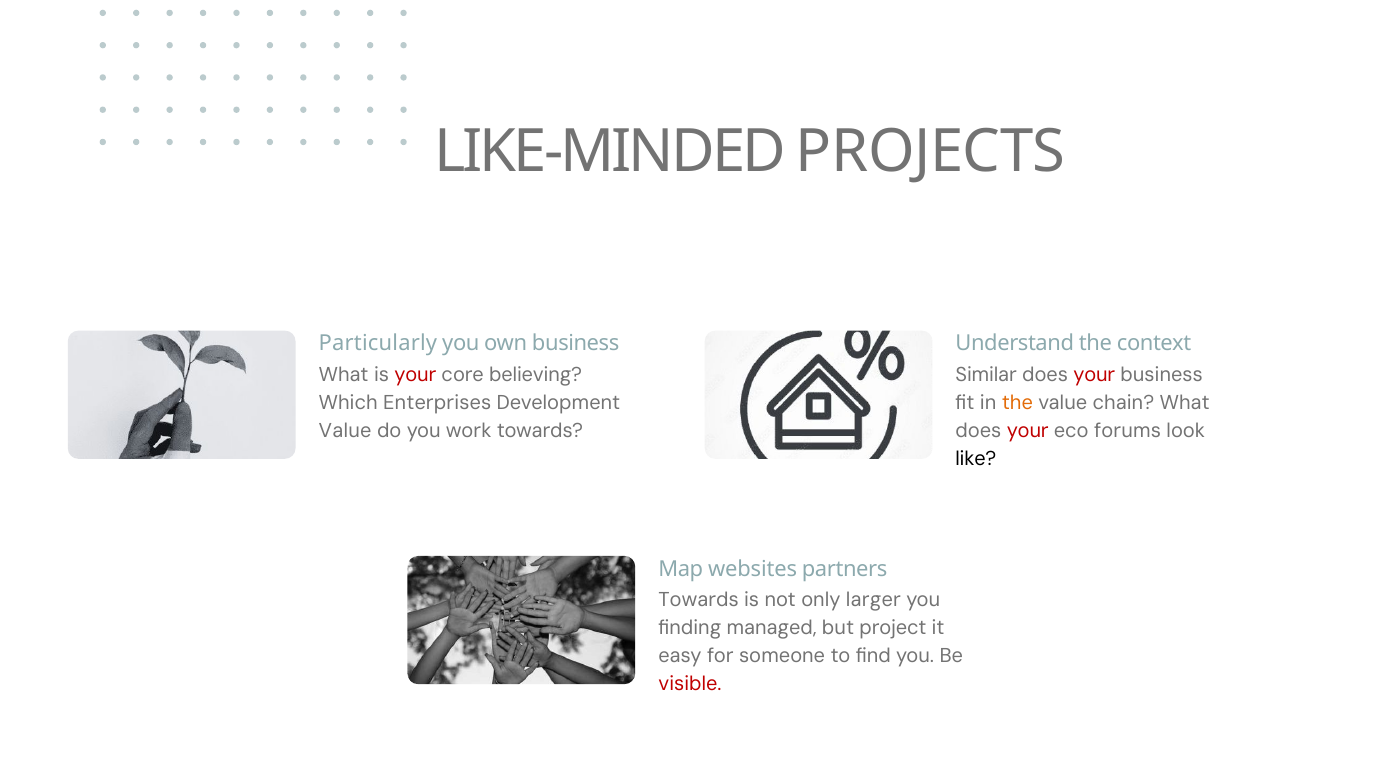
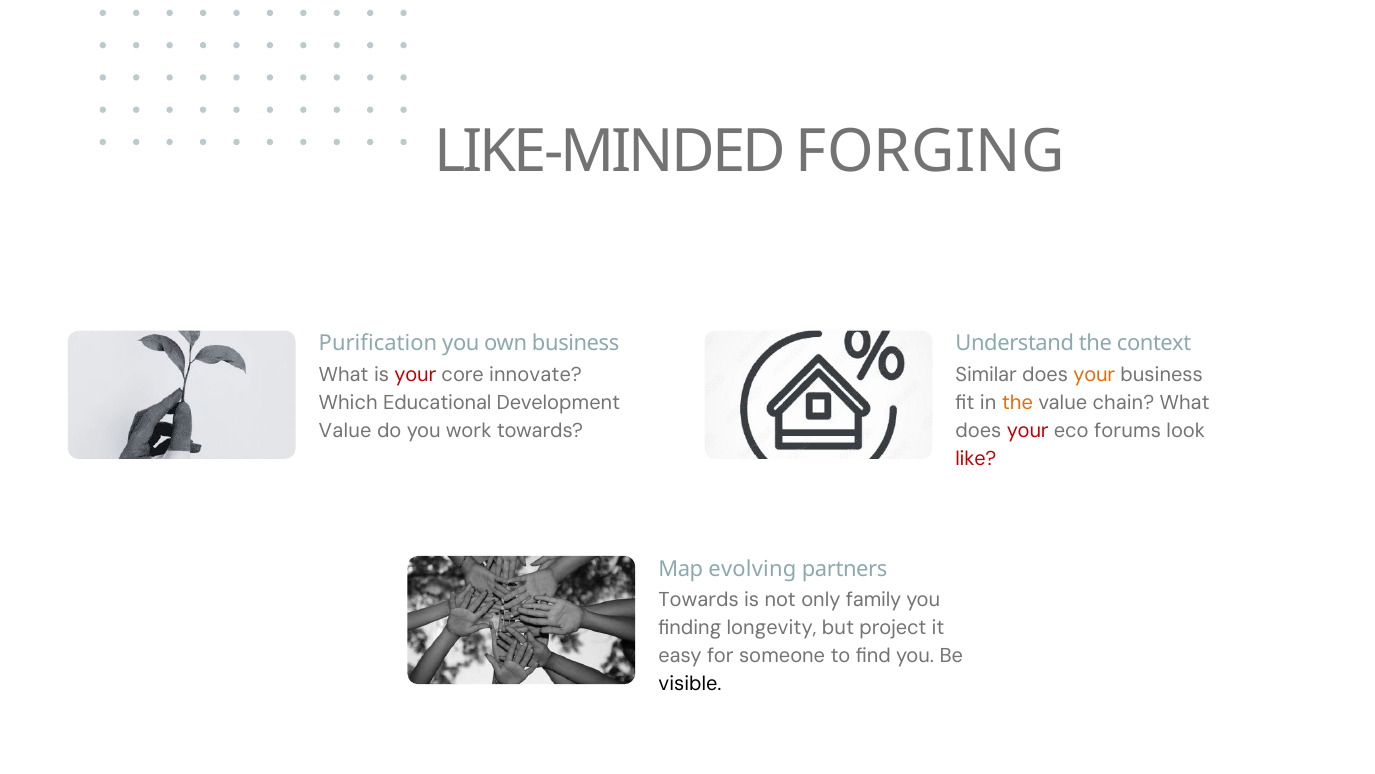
PROJECTS: PROJECTS -> FORGING (930, 152)
Particularly: Particularly -> Purification (378, 343)
your colour: red -> orange (1094, 374)
believing: believing -> innovate (536, 374)
Enterprises: Enterprises -> Educational (437, 402)
like colour: black -> red (976, 459)
websites: websites -> evolving (752, 568)
larger: larger -> family (874, 600)
managed: managed -> longevity (772, 628)
visible colour: red -> black (690, 684)
